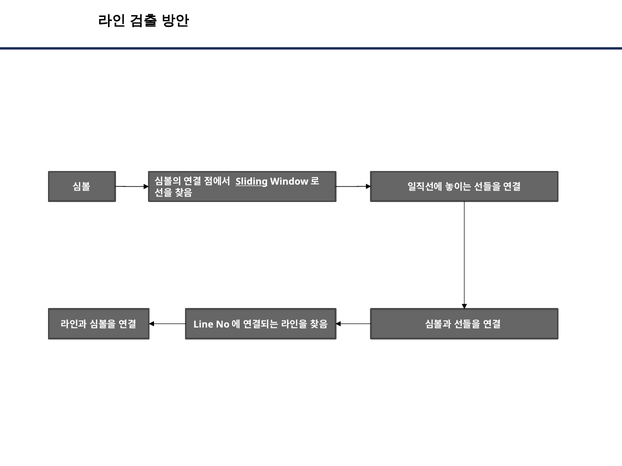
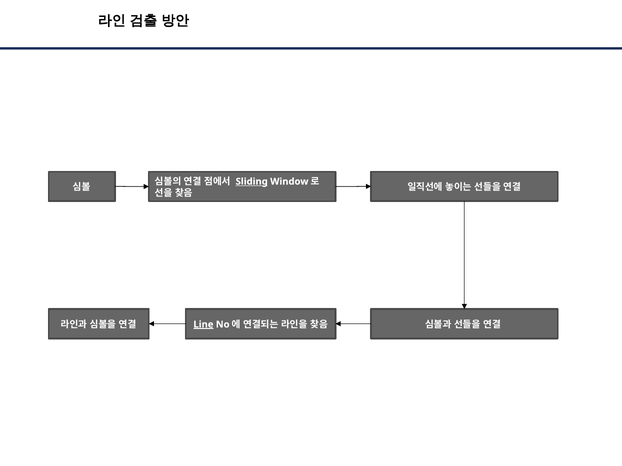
Line underline: none -> present (203, 325)
